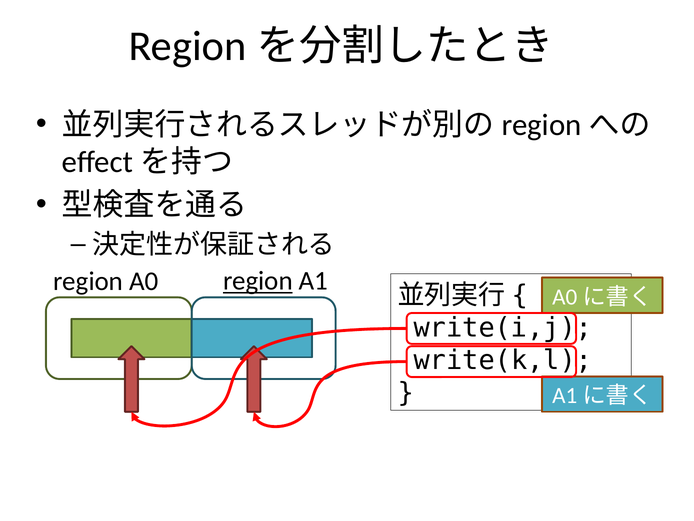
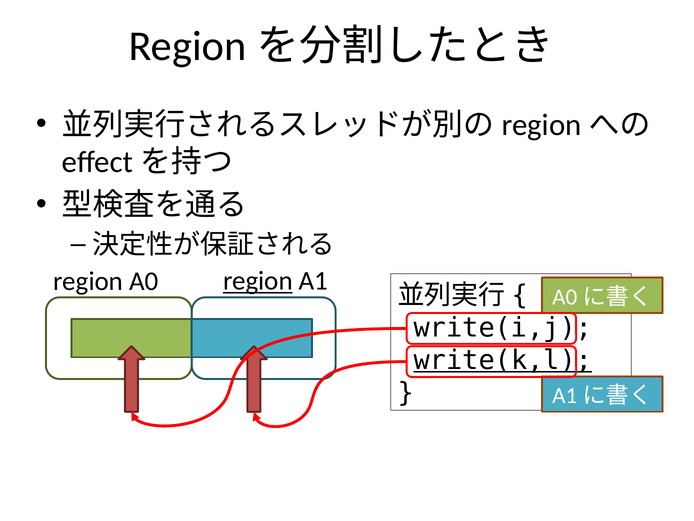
write(k,l underline: none -> present (503, 360)
